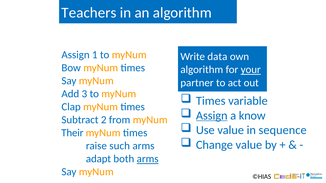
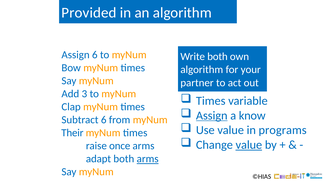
Teachers: Teachers -> Provided (89, 13)
Assign 1: 1 -> 6 (95, 55)
Write data: data -> both (217, 57)
your underline: present -> none (251, 70)
Subtract 2: 2 -> 6 (104, 120)
sequence: sequence -> programs (283, 130)
value underline: none -> present (249, 145)
such: such -> once (120, 146)
